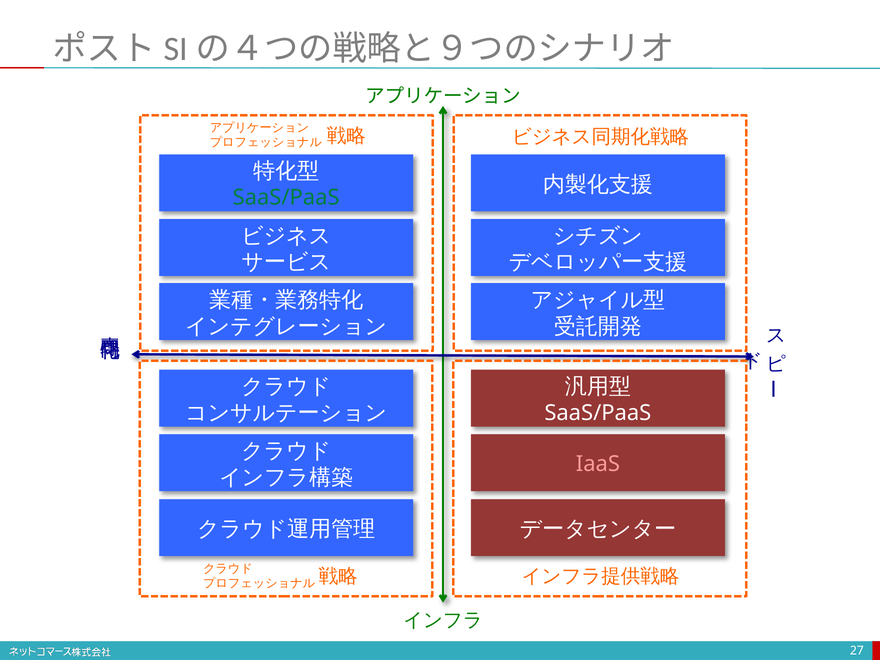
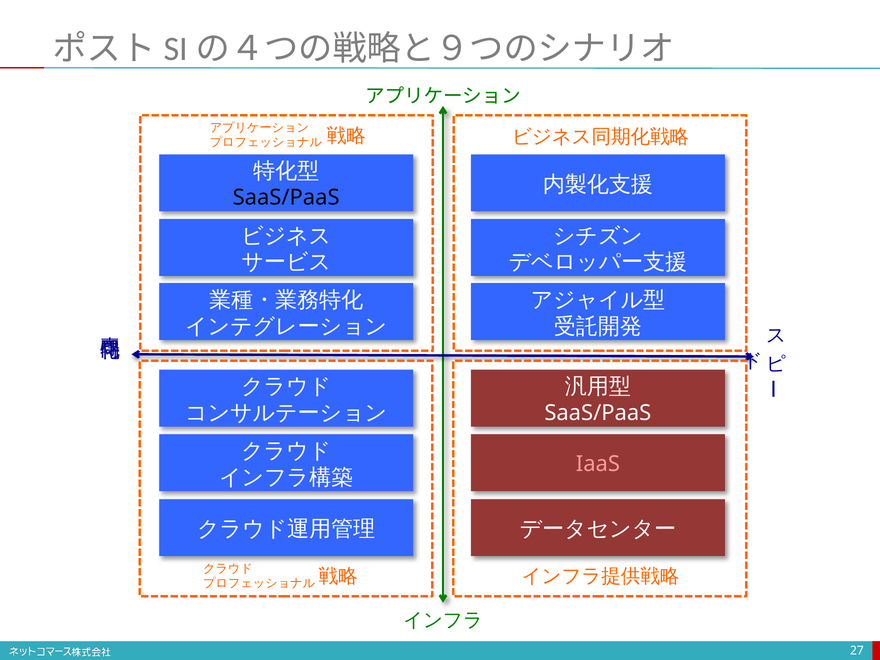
SaaS/PaaS colour: green -> black (286, 198)
